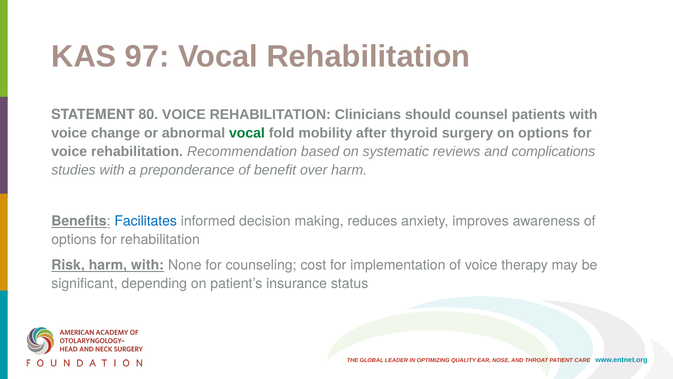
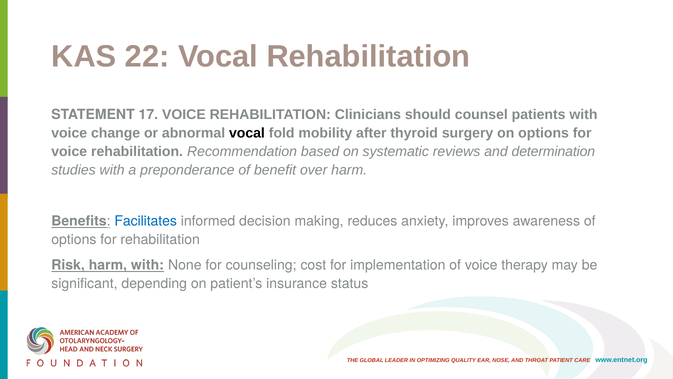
97: 97 -> 22 (147, 57)
80: 80 -> 17 (148, 114)
vocal colour: green -> black (247, 133)
complications: complications -> determination (553, 151)
